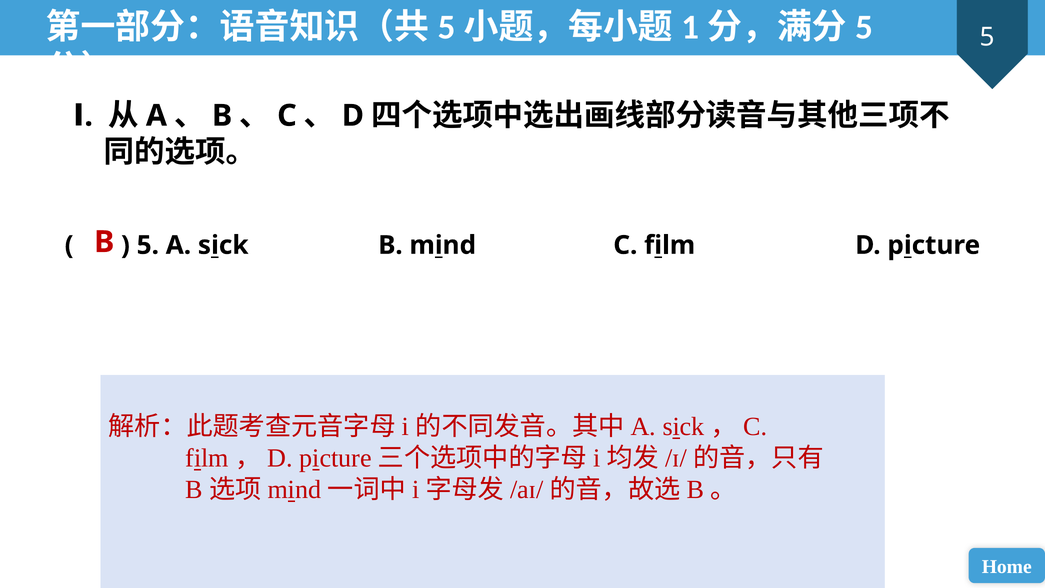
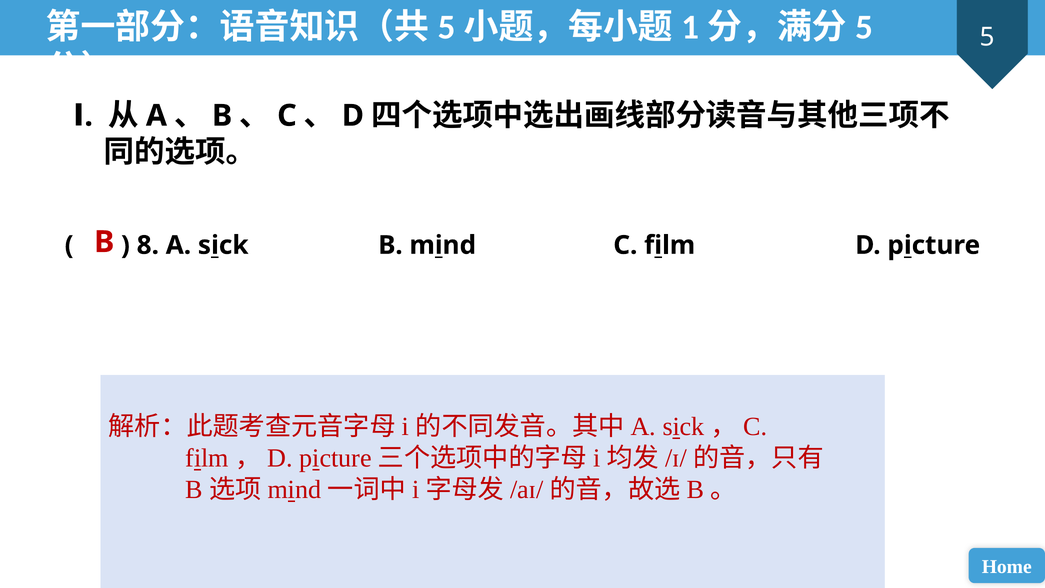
5: 5 -> 8 (148, 245)
